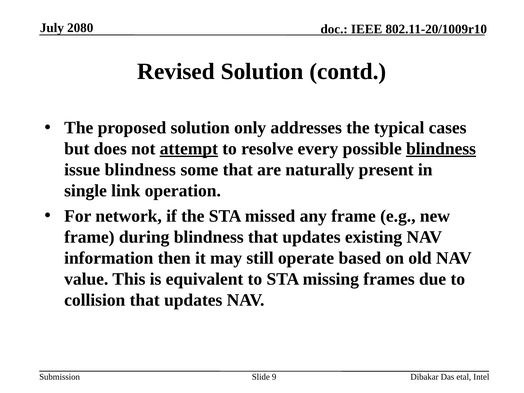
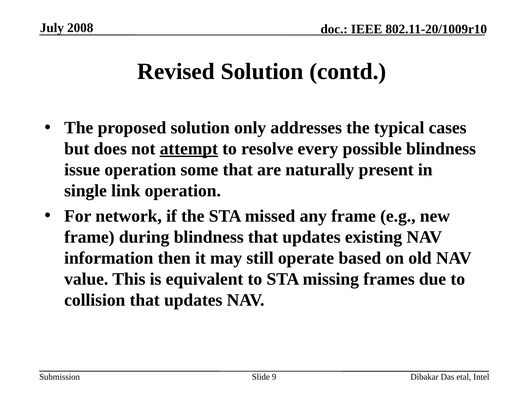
2080: 2080 -> 2008 (80, 28)
blindness underline: present -> none (441, 149)
issue blindness: blindness -> operation (140, 170)
